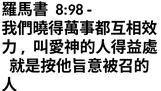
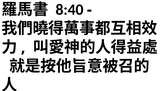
8:98: 8:98 -> 8:40 (70, 10)
